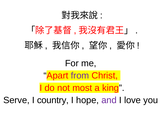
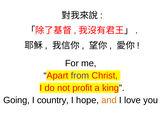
most: most -> profit (82, 88)
Serve: Serve -> Going (16, 100)
and colour: purple -> orange (109, 100)
